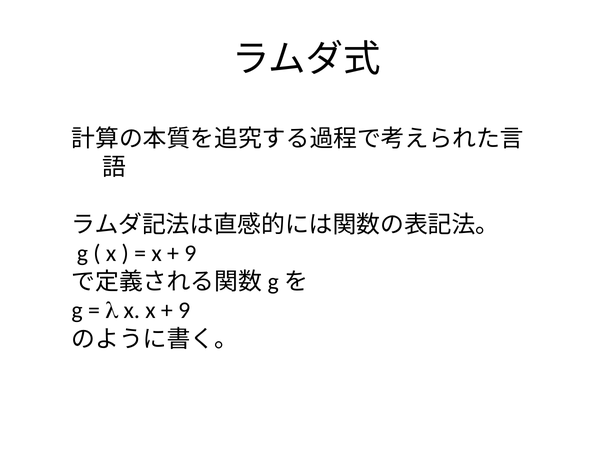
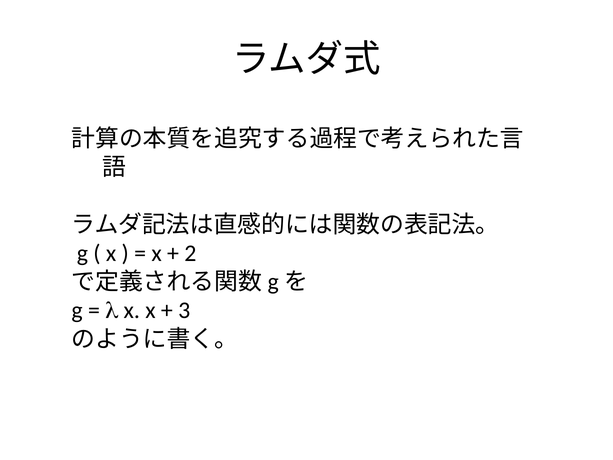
9: 9 -> 2 (190, 253)
9: 9 -> 3 (184, 310)
